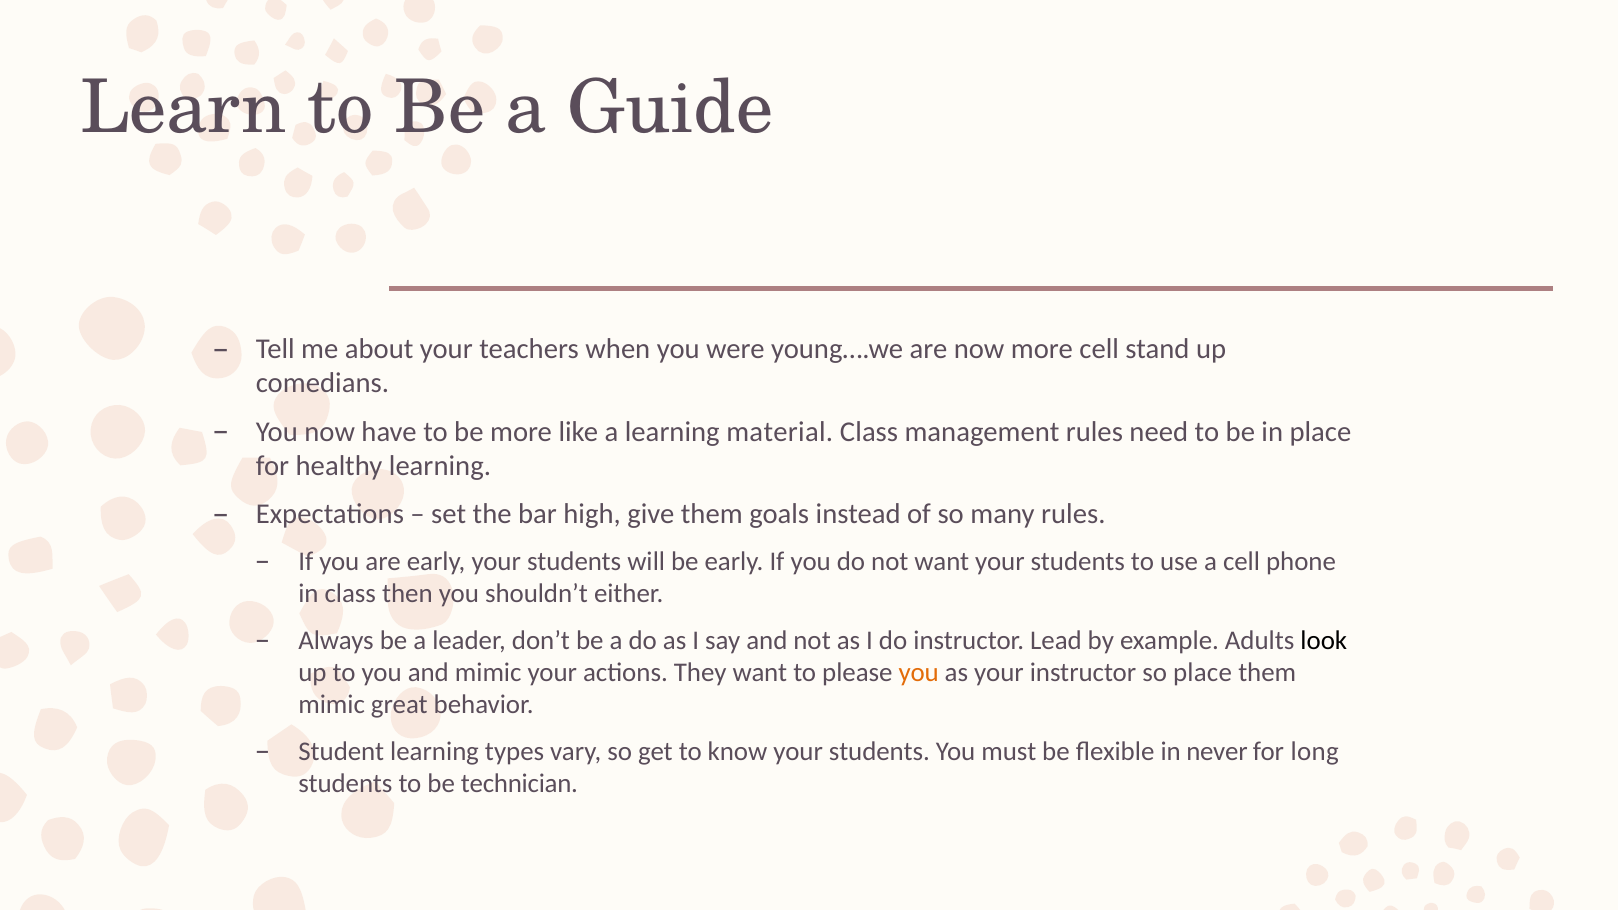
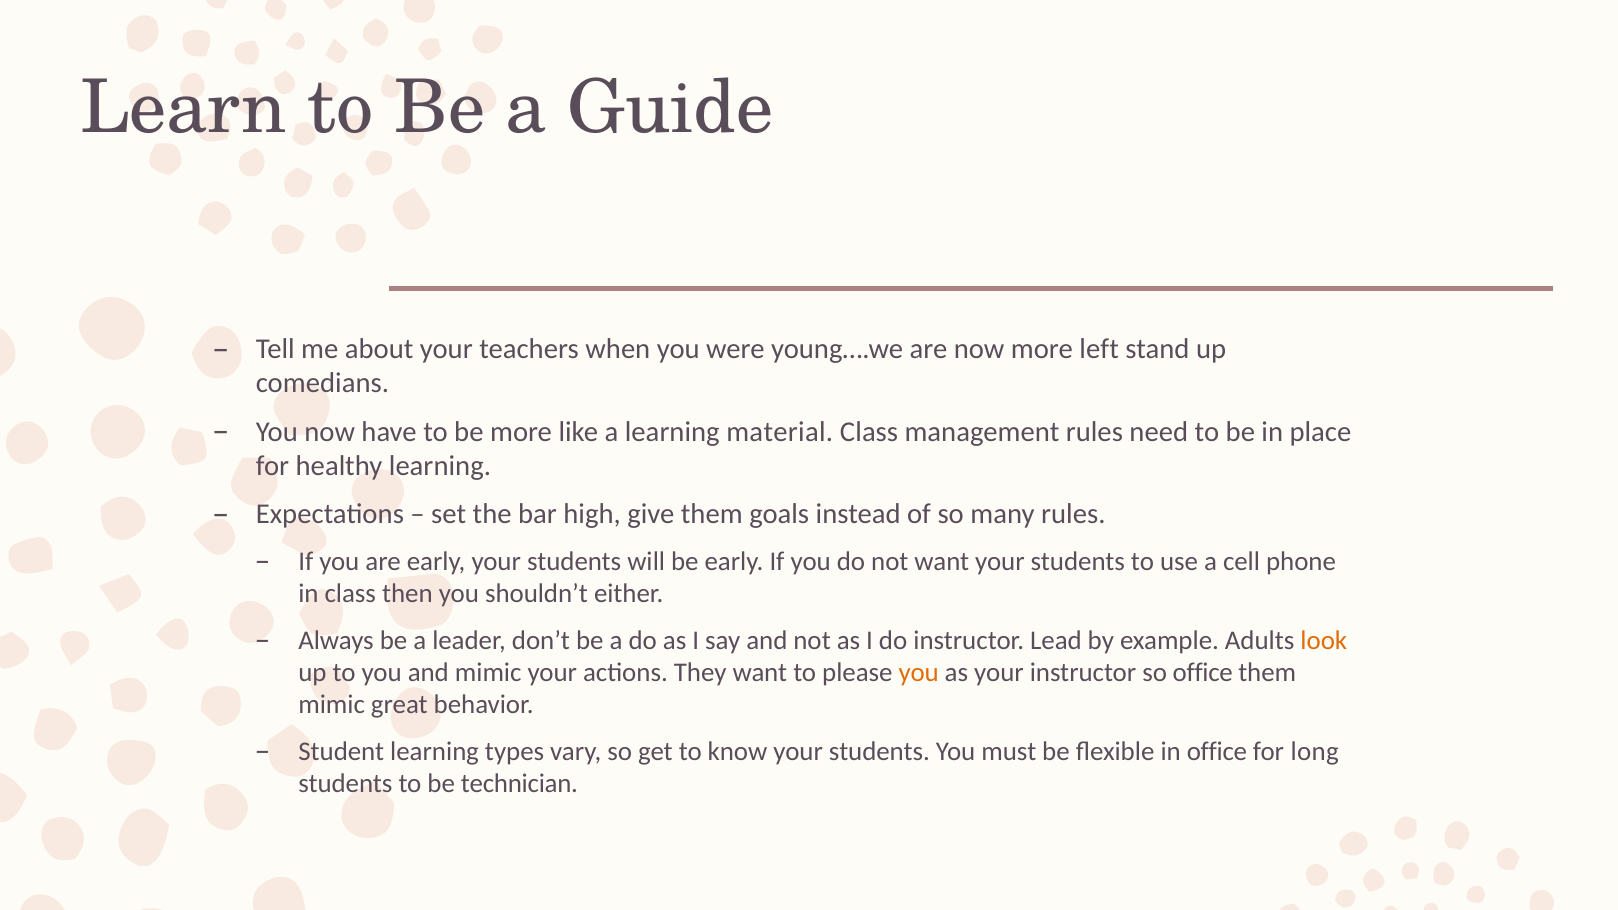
more cell: cell -> left (1099, 349)
look colour: black -> orange (1324, 640)
so place: place -> office (1203, 673)
in never: never -> office (1217, 751)
